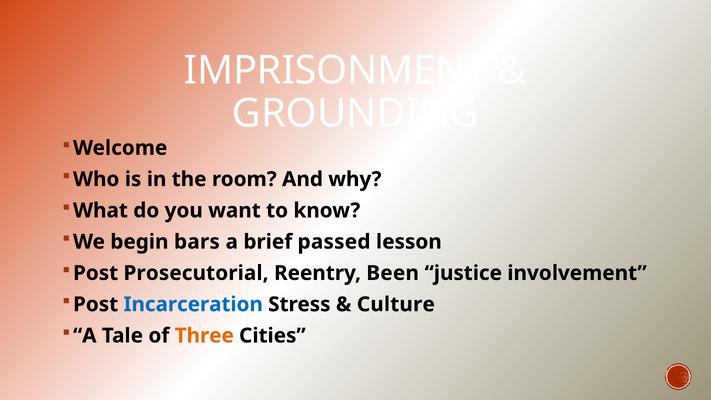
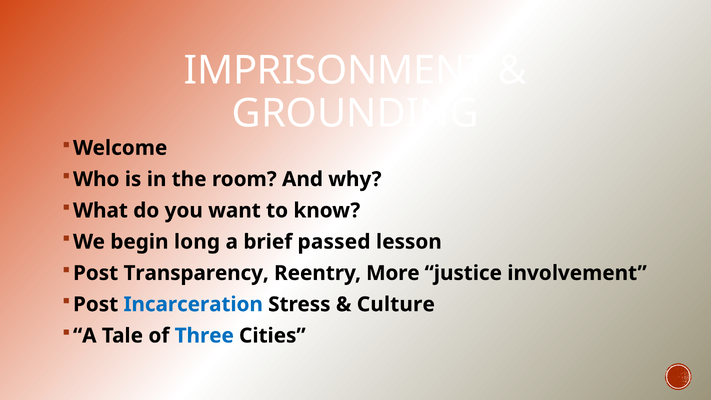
bars: bars -> long (197, 242)
Prosecutorial: Prosecutorial -> Transparency (196, 273)
Been: Been -> More (393, 273)
Three colour: orange -> blue (204, 336)
